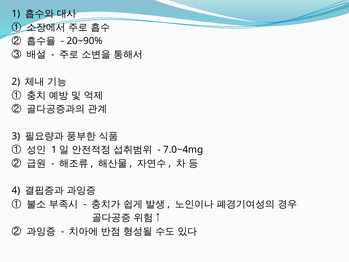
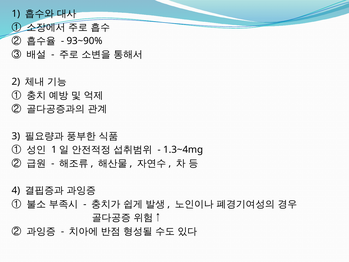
20~90%: 20~90% -> 93~90% (84, 41)
7.0~4mg: 7.0~4mg -> 1.3~4mg (183, 150)
